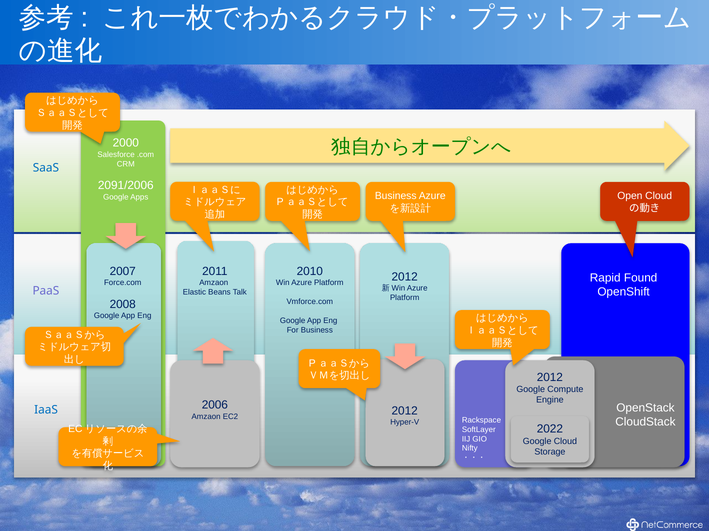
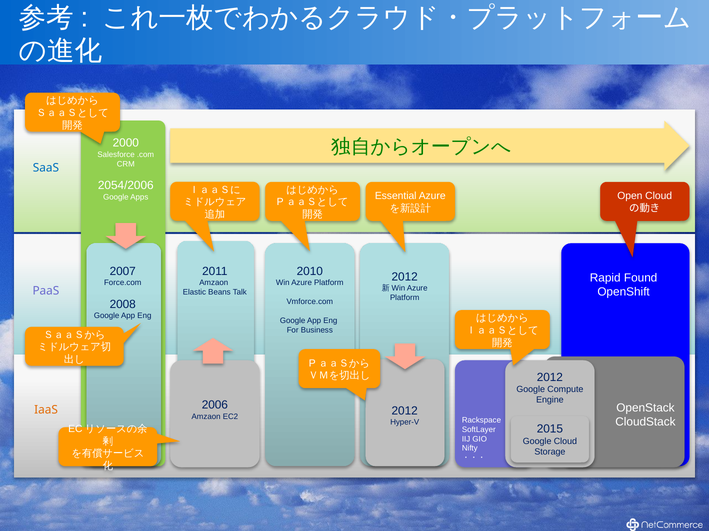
2091/2006: 2091/2006 -> 2054/2006 (126, 186)
Business: Business -> Essential (396, 196)
IaaS colour: blue -> orange (46, 411)
2022: 2022 -> 2015 (550, 430)
